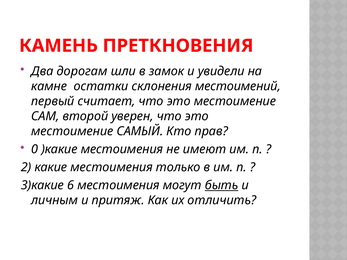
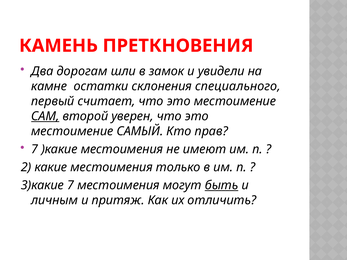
местоимений: местоимений -> специального (238, 86)
САМ underline: none -> present (45, 116)
0: 0 -> 7 (35, 149)
3)какие 6: 6 -> 7 (71, 185)
